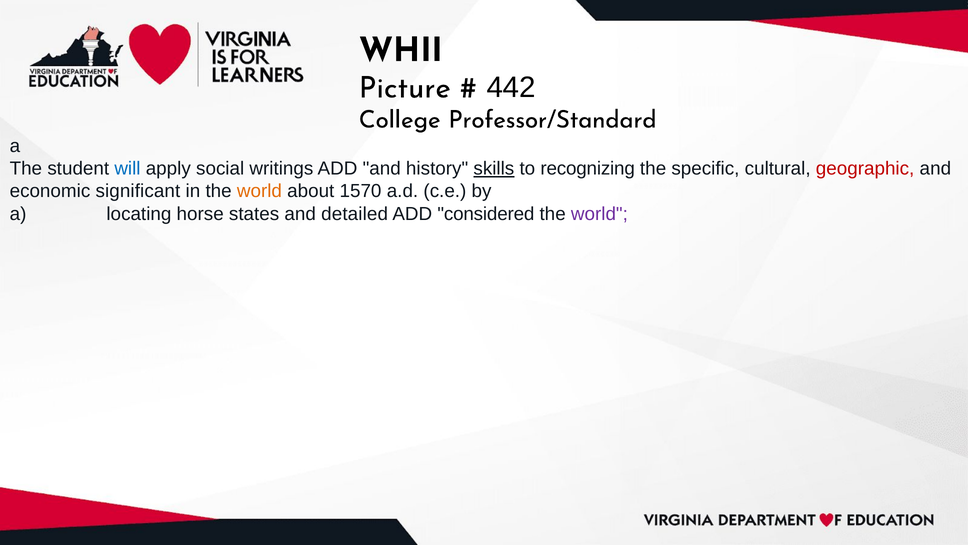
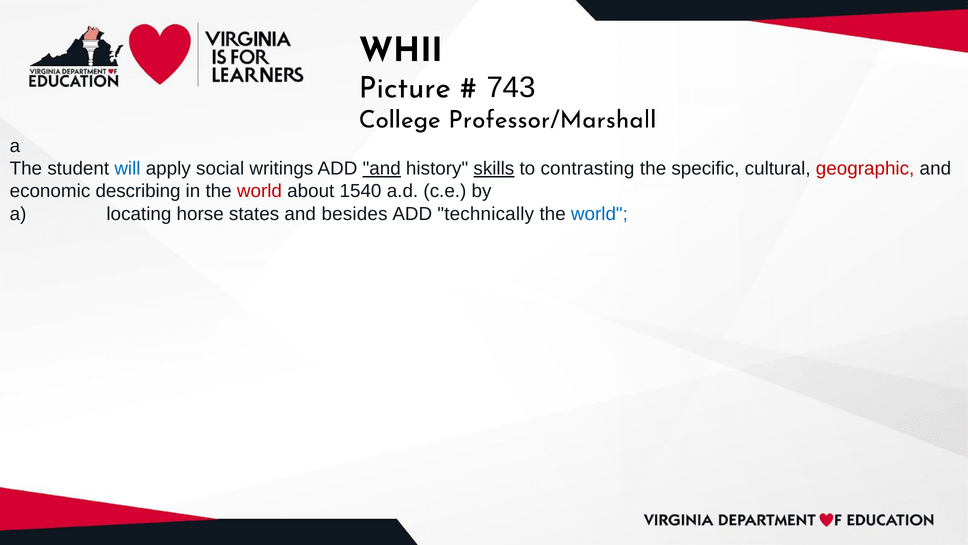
442: 442 -> 743 (511, 88)
Professor/Standard: Professor/Standard -> Professor/Marshall (552, 119)
and underline: none -> present (382, 168)
recognizing: recognizing -> contrasting (587, 168)
significant: significant -> describing (138, 191)
world colour: orange -> red (259, 191)
1570: 1570 -> 1540 (361, 191)
detailed: detailed -> besides (355, 214)
considered: considered -> technically (486, 214)
world colour: purple -> blue (599, 214)
